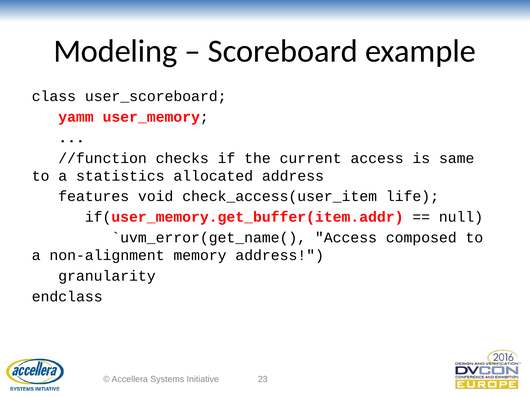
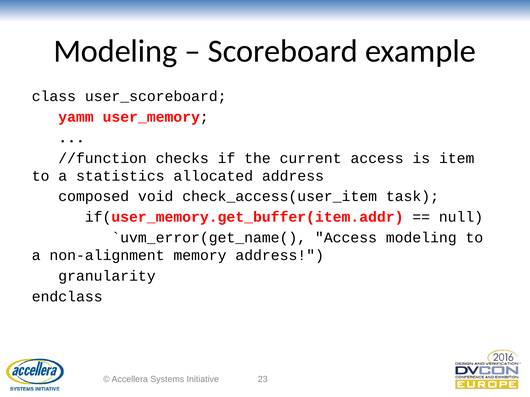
same: same -> item (457, 158)
features: features -> composed (94, 197)
life: life -> task (412, 197)
Access composed: composed -> modeling (421, 238)
